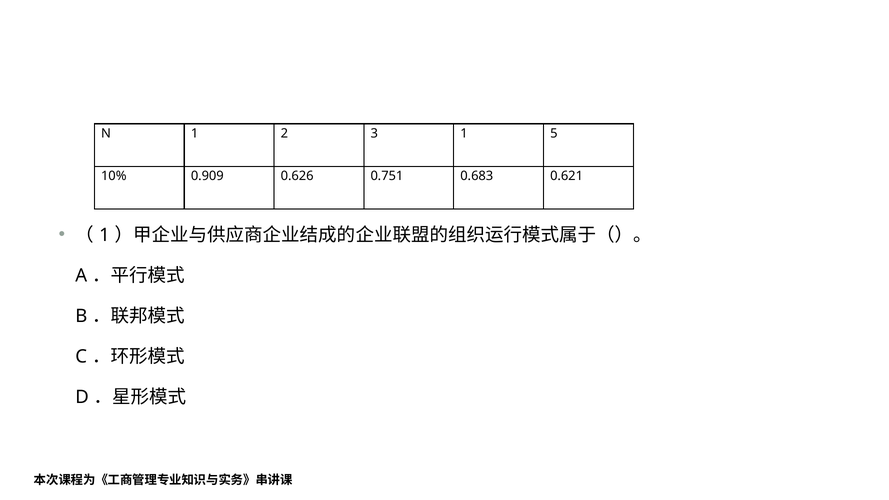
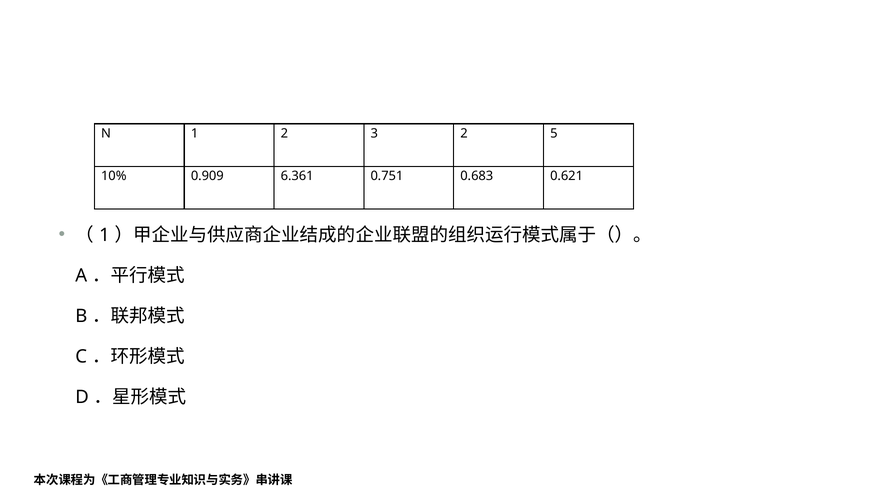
3 1: 1 -> 2 (464, 133)
0.626: 0.626 -> 6.361 (297, 176)
